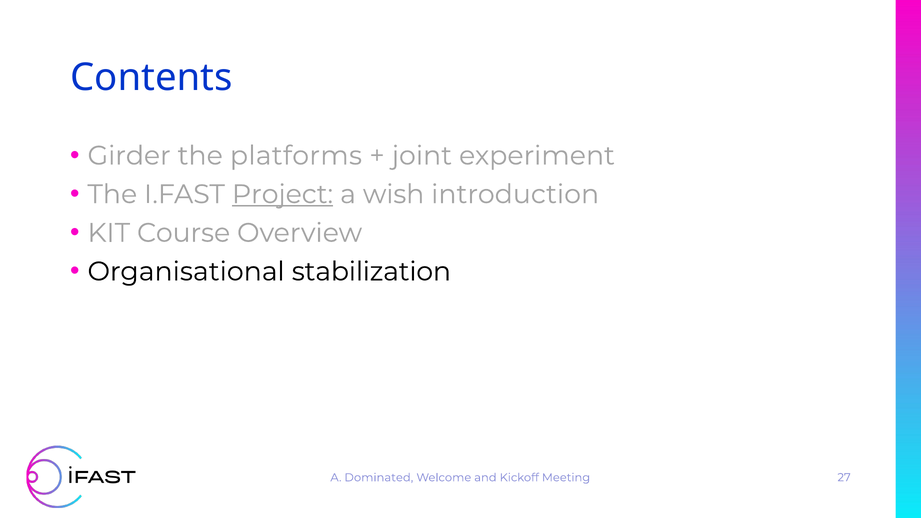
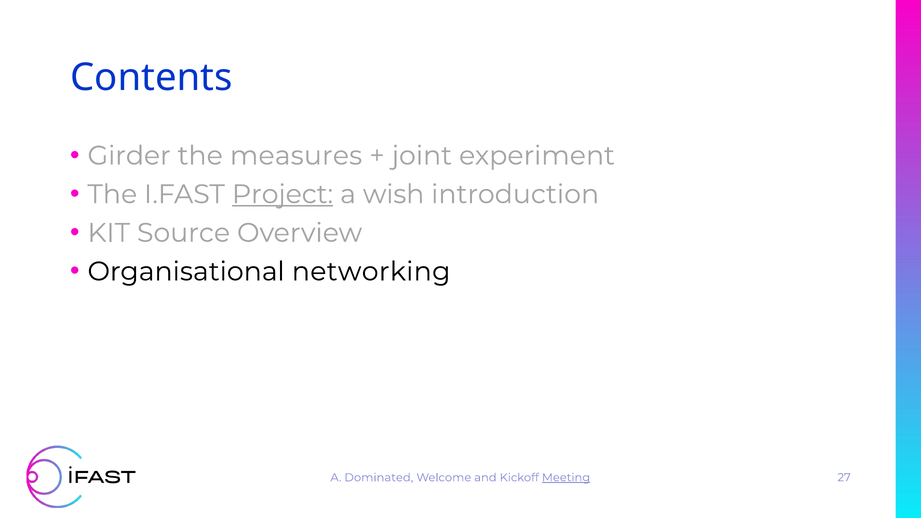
platforms: platforms -> measures (296, 156)
Course: Course -> Source (184, 233)
stabilization: stabilization -> networking (371, 272)
Meeting underline: none -> present (566, 478)
